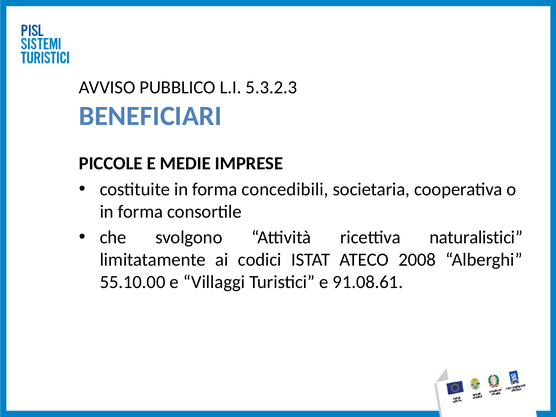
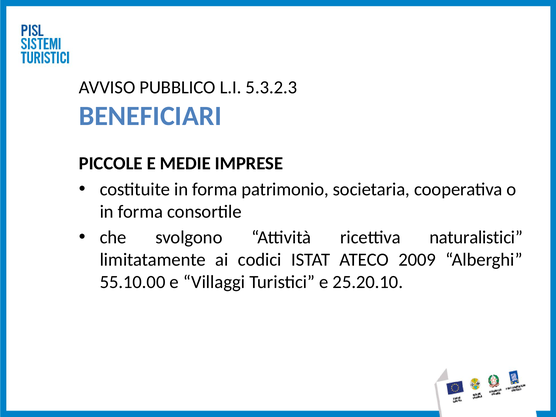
concedibili: concedibili -> patrimonio (285, 189)
2008: 2008 -> 2009 (417, 260)
91.08.61: 91.08.61 -> 25.20.10 (368, 282)
